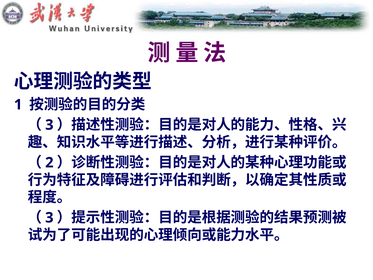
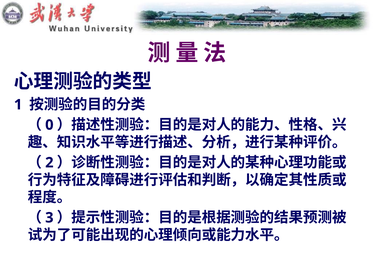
3: 3 -> 0 (49, 125)
